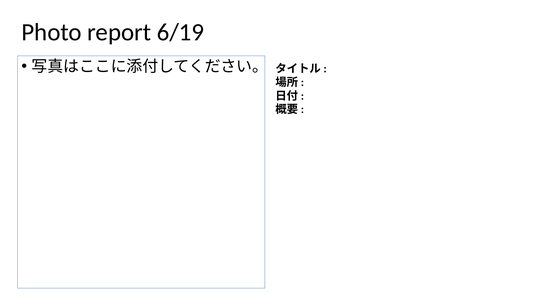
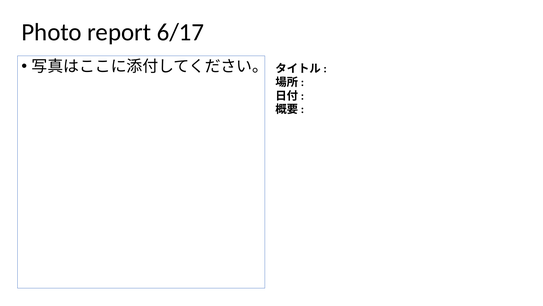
6/19: 6/19 -> 6/17 (180, 32)
